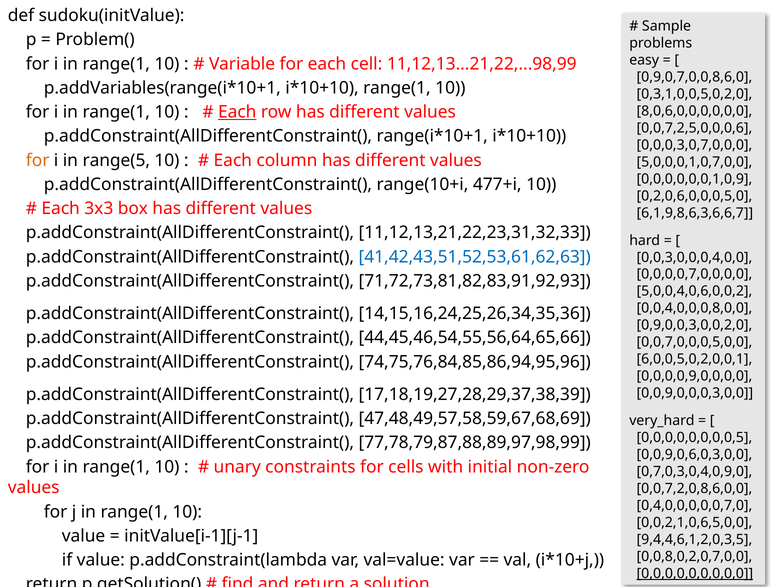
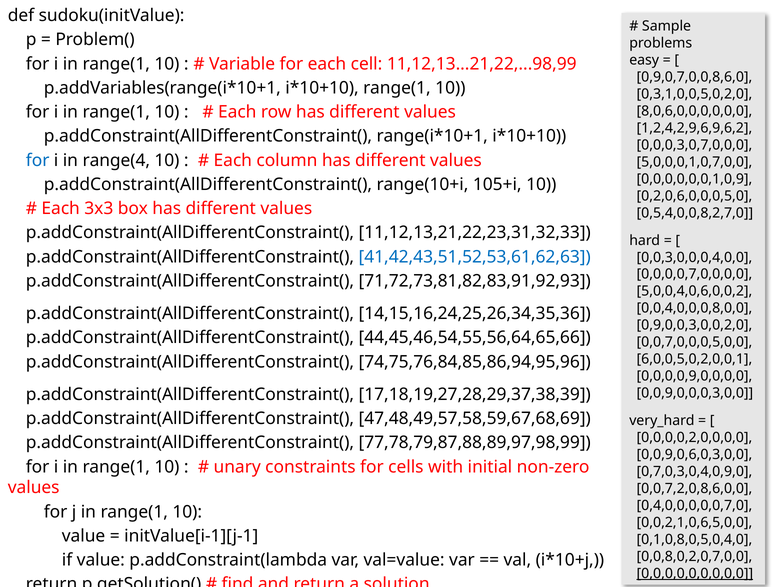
Each underline: present -> none (237, 112)
0,0,7,2,5,0,0,0,6: 0,0,7,2,5,0,0,0,6 -> 1,2,4,2,9,6,9,6,2 (694, 128)
for colour: orange -> blue (38, 160)
range(5: range(5 -> range(4 (116, 160)
477+i: 477+i -> 105+i (497, 185)
6,1,9,8,6,3,6,6,7: 6,1,9,8,6,3,6,6,7 -> 0,5,4,0,0,8,2,7,0 (695, 213)
0,0,0,0,0,0,0,0,5: 0,0,0,0,0,0,0,0,5 -> 0,0,0,0,2,0,0,0,0 (694, 438)
9,4,4,6,1,2,0,3,5: 9,4,4,6,1,2,0,3,5 -> 0,1,0,8,0,5,0,4,0 (694, 540)
